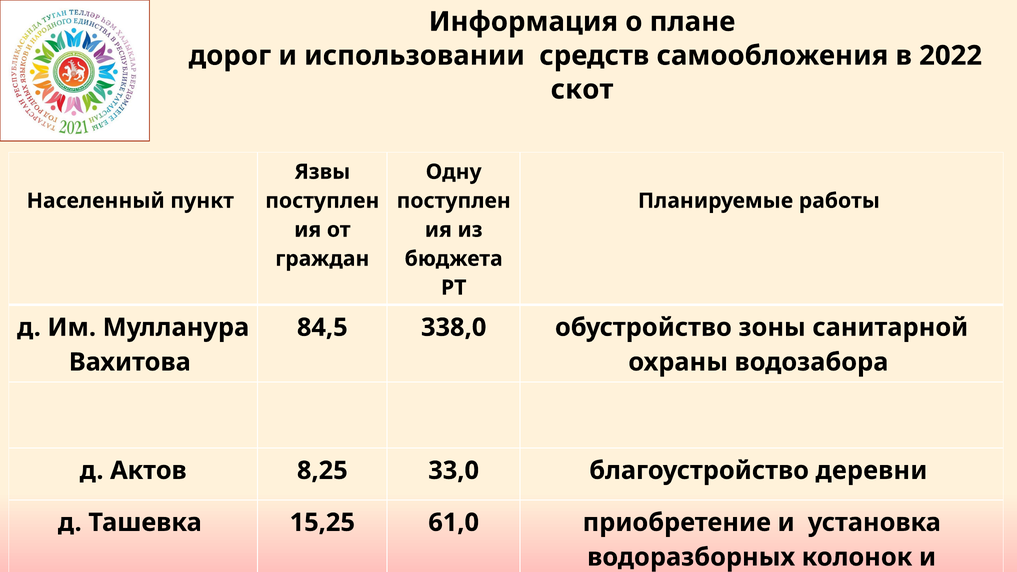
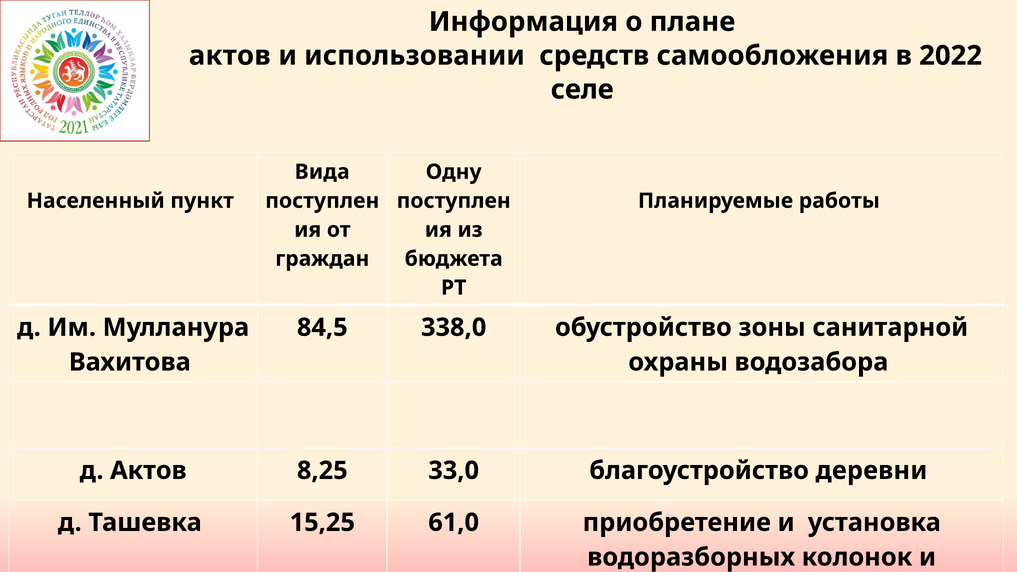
дорог: дорог -> актов (230, 56)
скот: скот -> селе (582, 90)
Язвы: Язвы -> Вида (322, 172)
